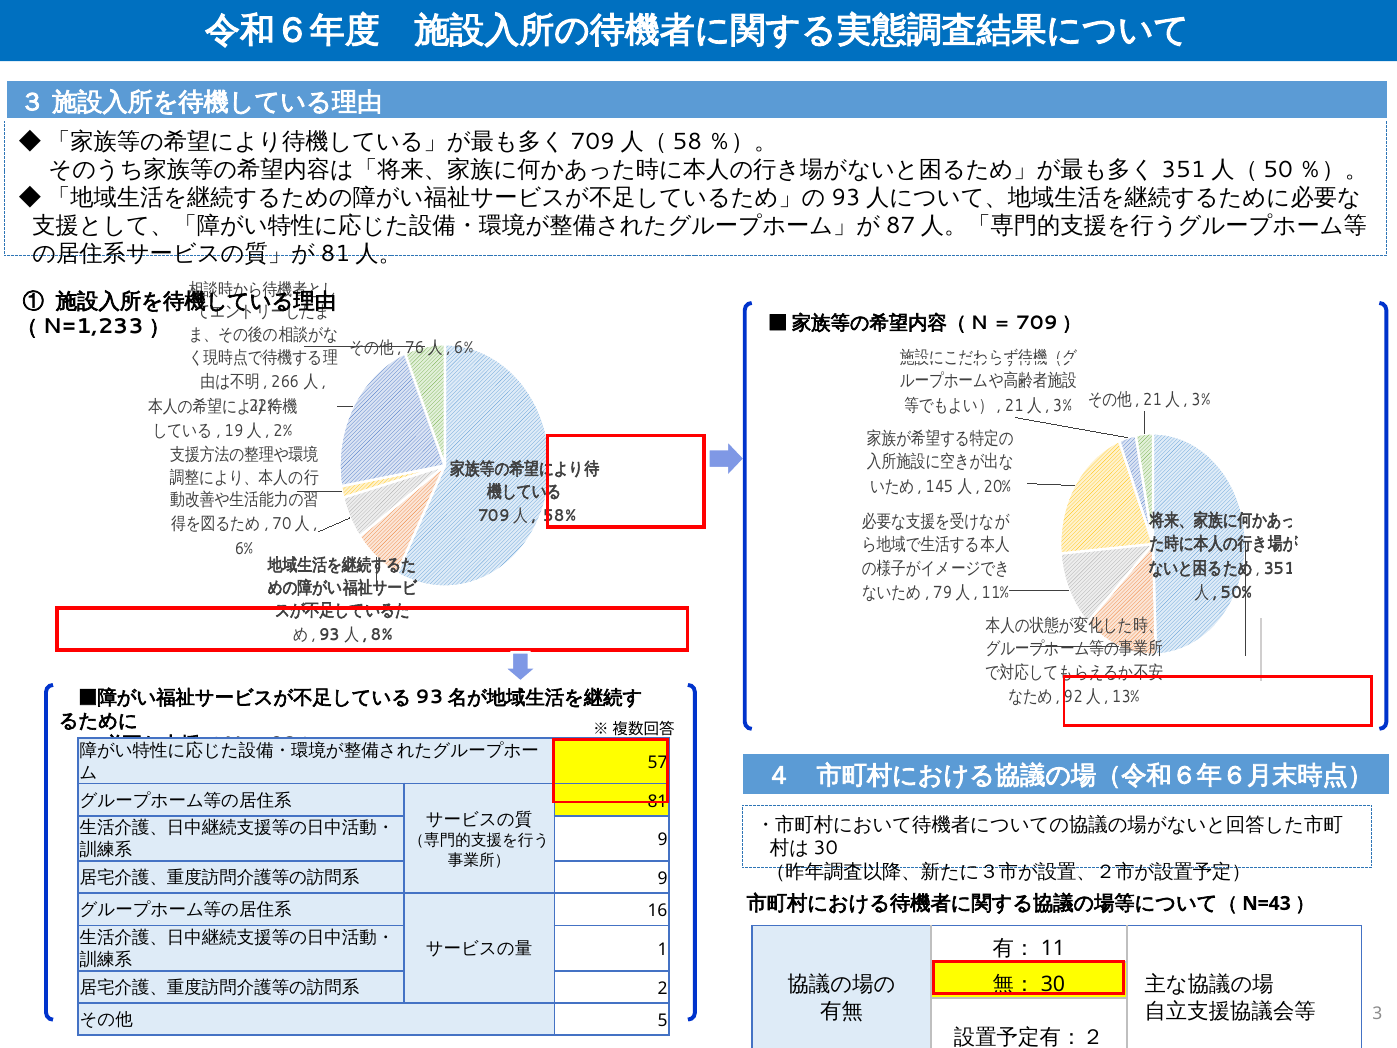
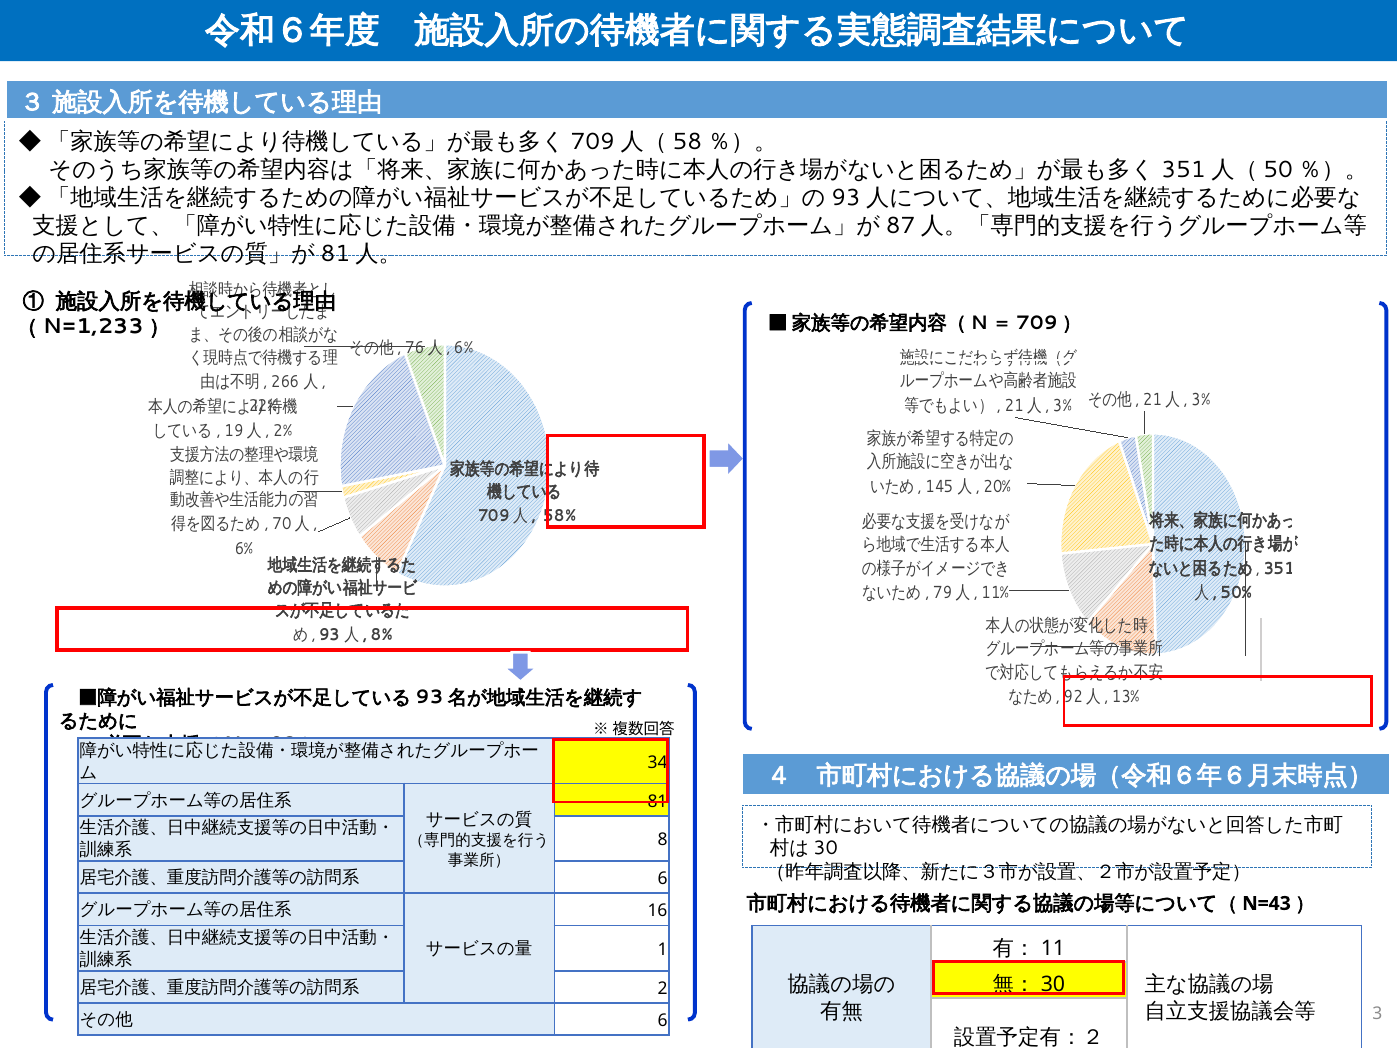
57: 57 -> 34 (658, 762)
9: 9 -> 8 (663, 840)
9: 9 -> 6 (663, 879)
5: 5 -> 6 (663, 1021)
